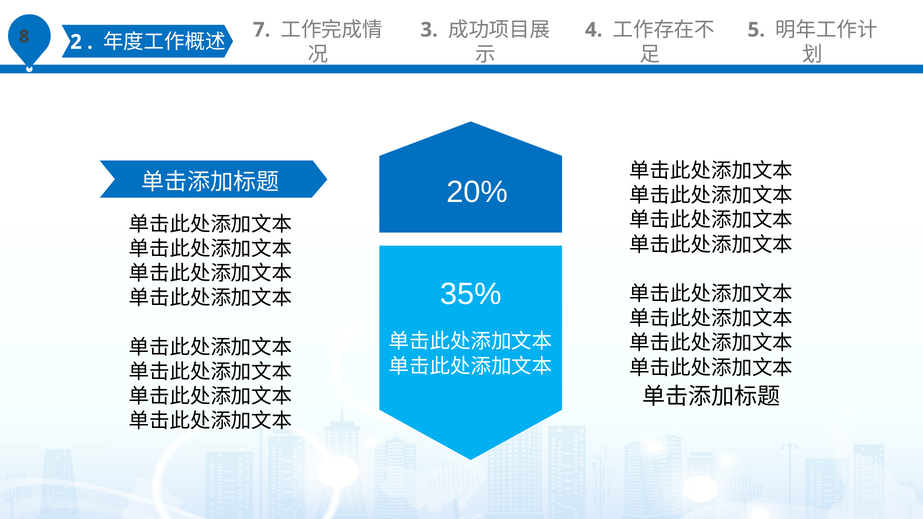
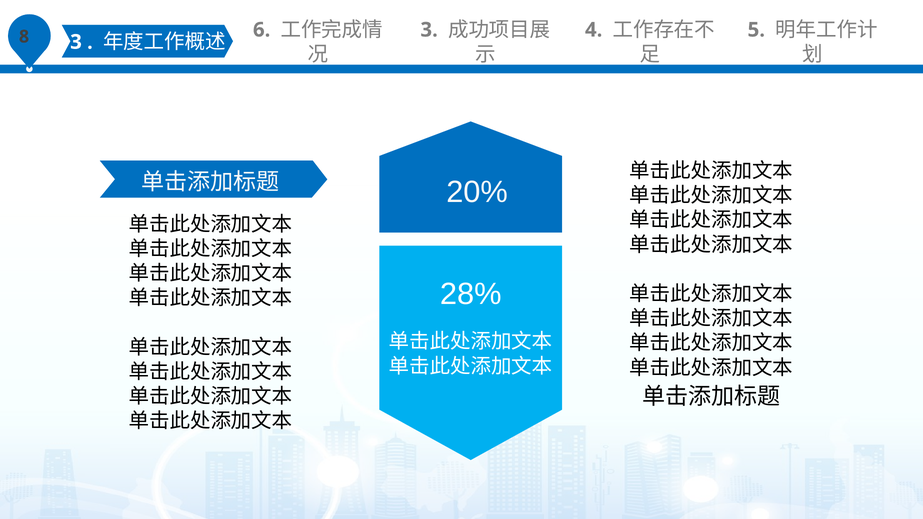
2: 2 -> 3 (76, 42)
7: 7 -> 6 (262, 30)
35%: 35% -> 28% (471, 294)
